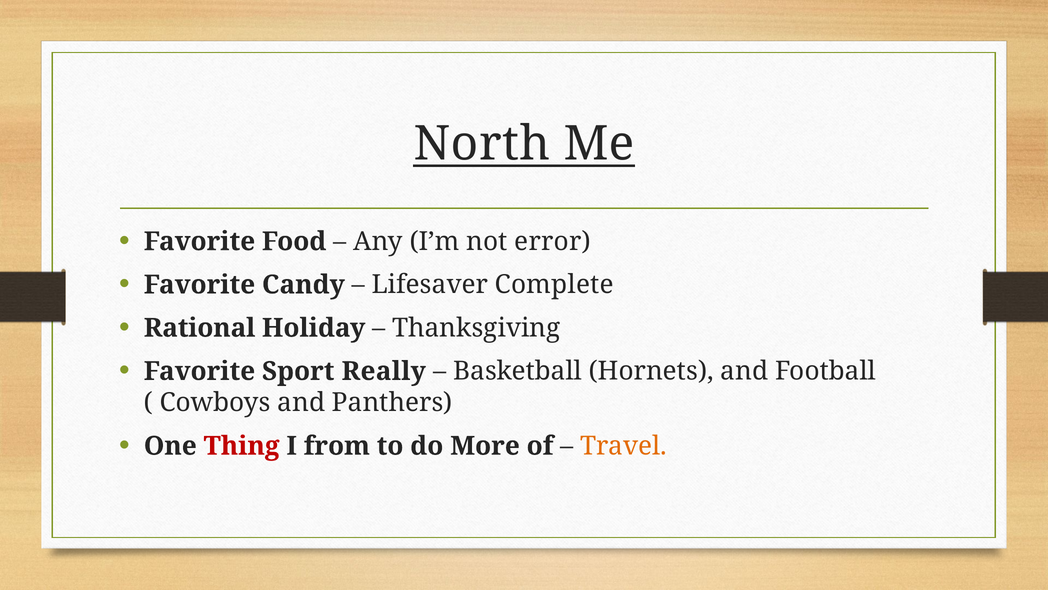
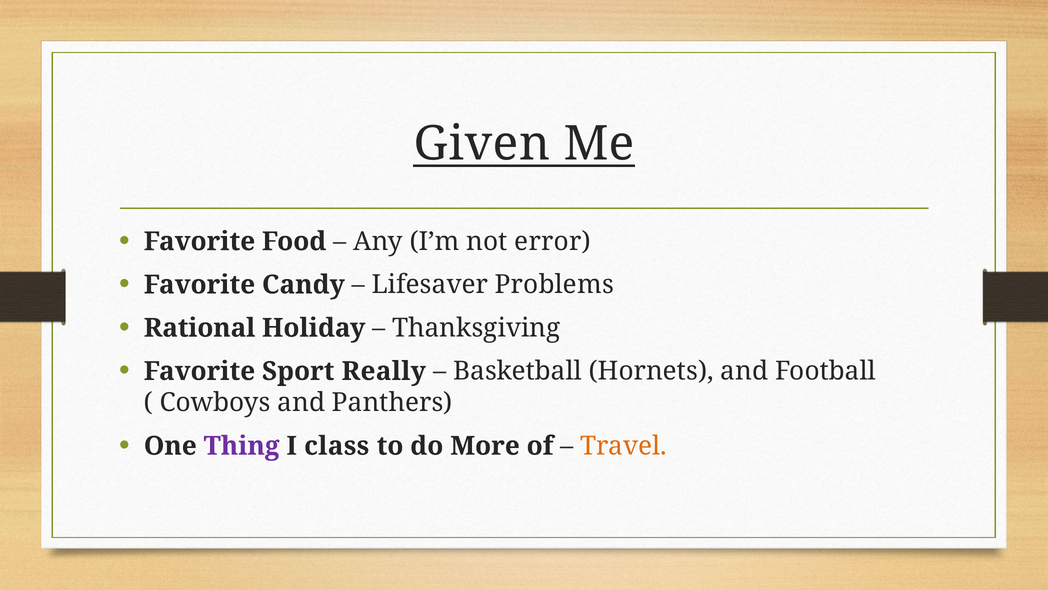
North: North -> Given (482, 144)
Complete: Complete -> Problems (554, 285)
Thing colour: red -> purple (242, 446)
from: from -> class (337, 446)
